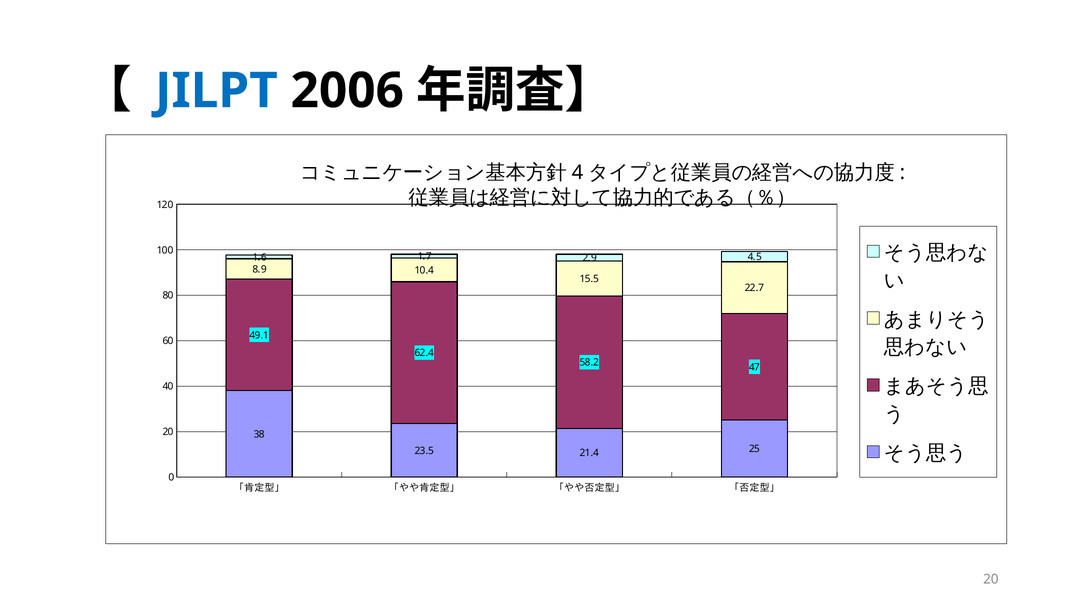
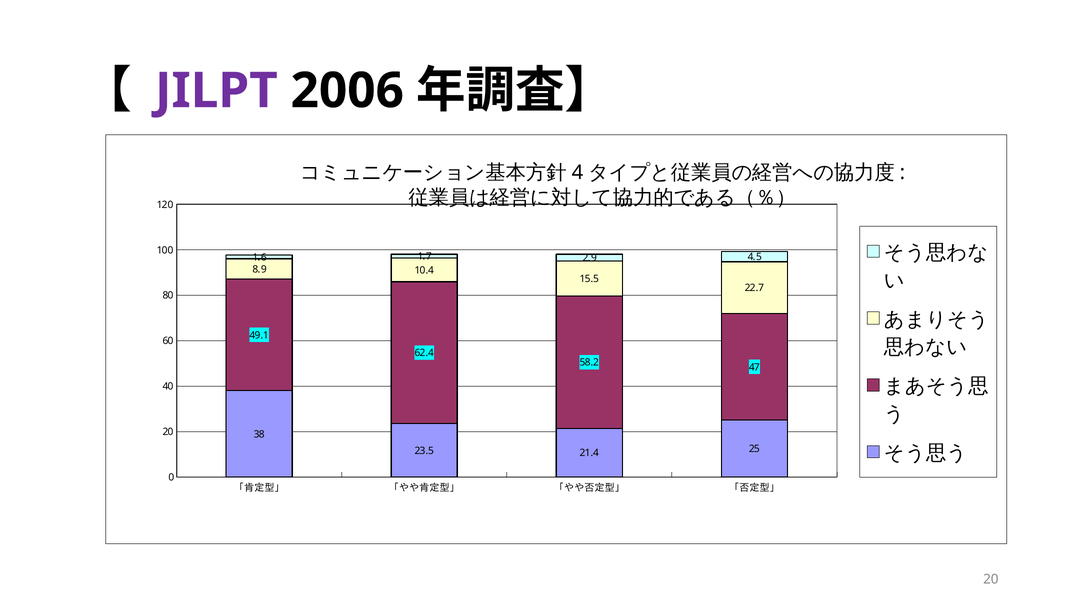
JILPT colour: blue -> purple (216, 91)
